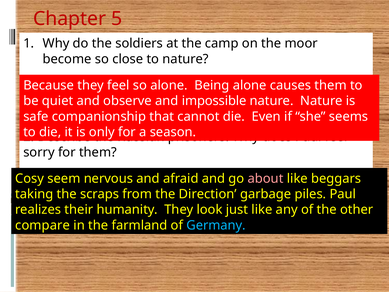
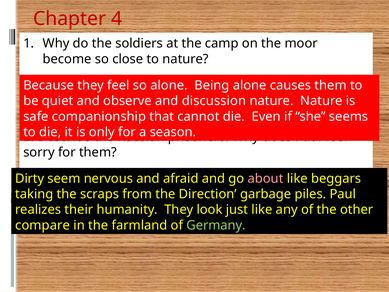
5: 5 -> 4 (117, 19)
impossible: impossible -> discussion (214, 101)
Cosy: Cosy -> Dirty (30, 178)
Germany colour: light blue -> light green (216, 225)
